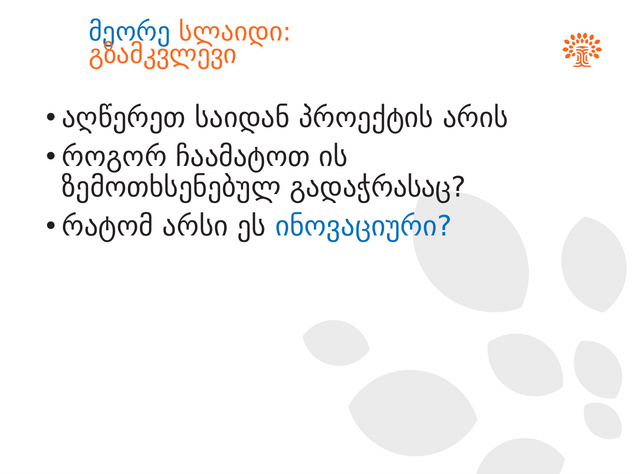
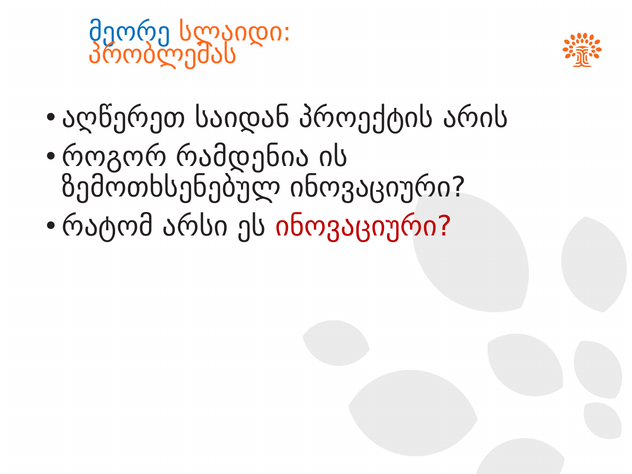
გზამკვლევი: გზამკვლევი -> პრობლემას (163, 55)
ჩაამატოთ: ჩაამატოთ -> რამდენია (243, 157)
ზემოთხსენებულ გადაჭრასაც: გადაჭრასაც -> ინოვაციური (378, 187)
ინოვაციური colour: blue -> red (364, 227)
